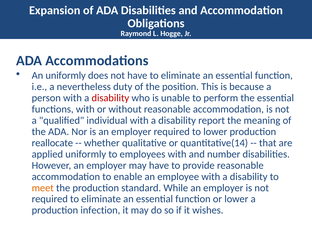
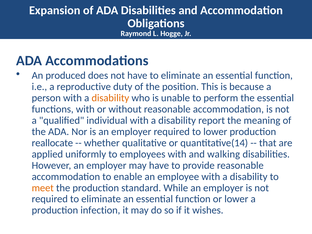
An uniformly: uniformly -> produced (66, 76)
nevertheless: nevertheless -> reproductive (84, 87)
disability colour: red -> orange (110, 98)
number: number -> walking (224, 154)
